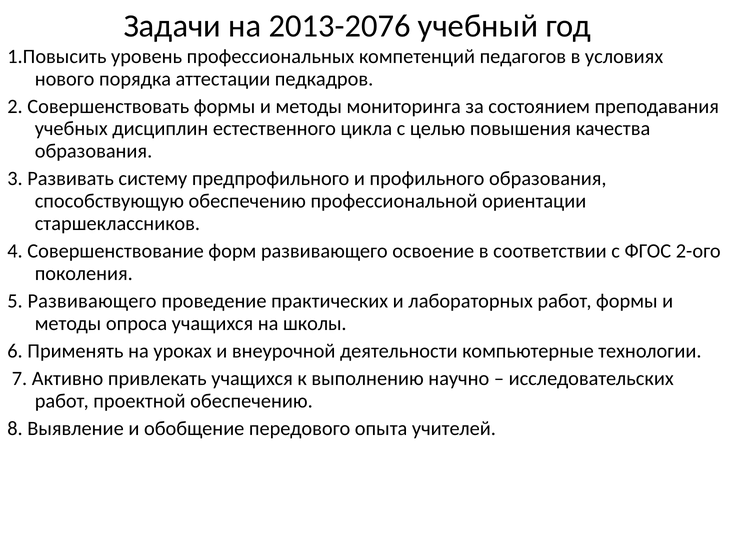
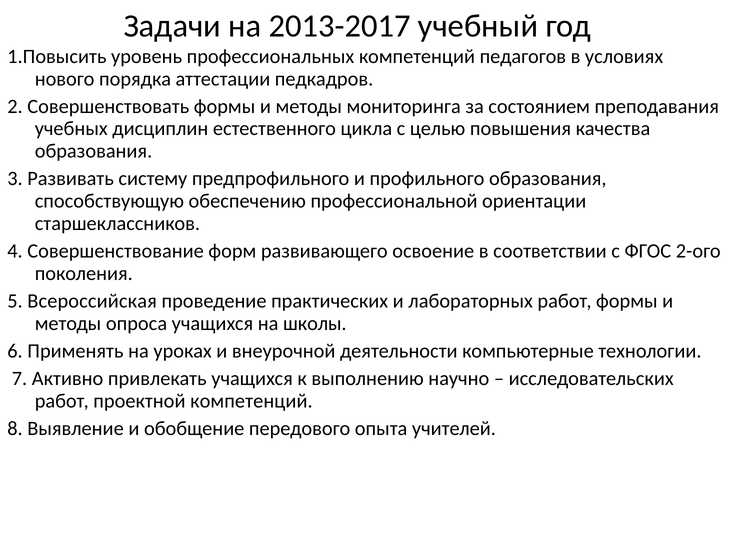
2013-2076: 2013-2076 -> 2013-2017 (340, 26)
5 Развивающего: Развивающего -> Всероссийская (92, 301)
проектной обеспечению: обеспечению -> компетенций (251, 401)
